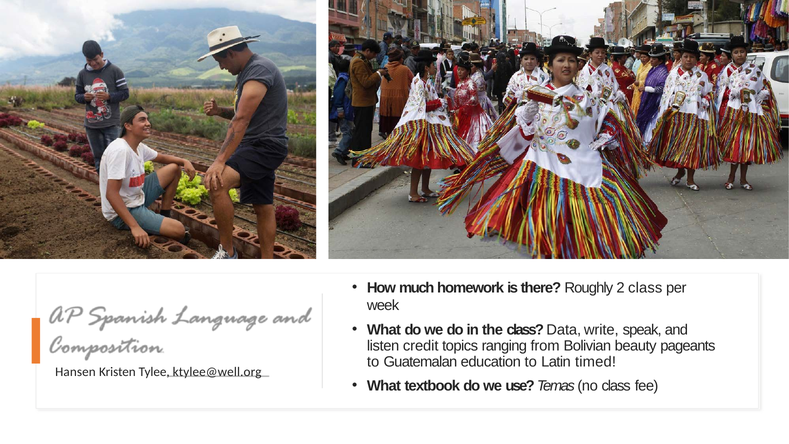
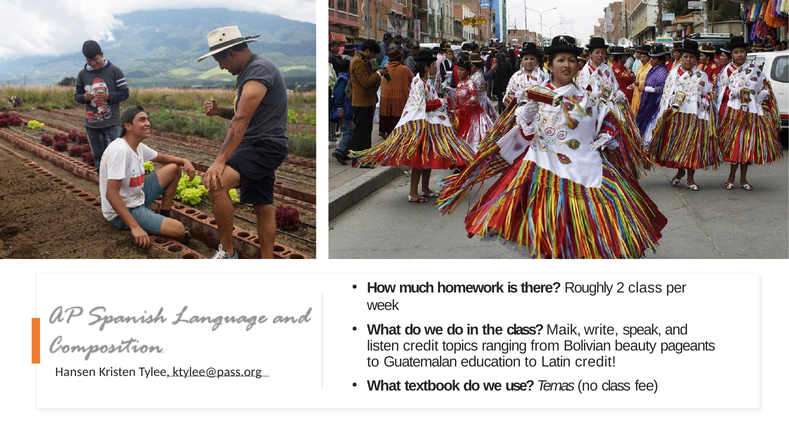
Data: Data -> Maik (564, 330)
Latin timed: timed -> credit (596, 362)
ktylee@well.org: ktylee@well.org -> ktylee@pass.org (217, 372)
